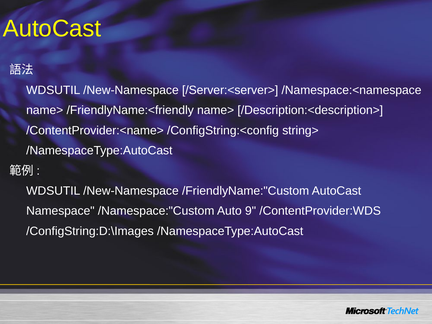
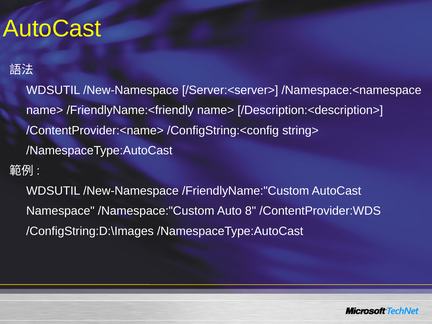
9: 9 -> 8 (251, 211)
